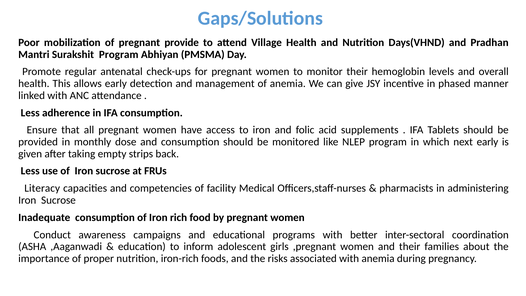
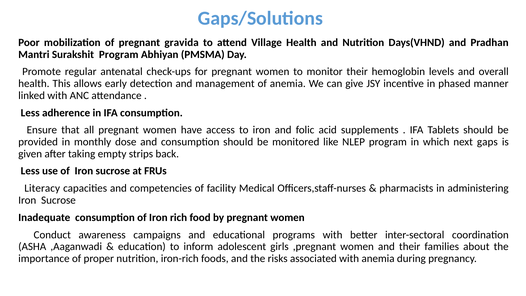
provide: provide -> gravida (182, 43)
next early: early -> gaps (487, 142)
